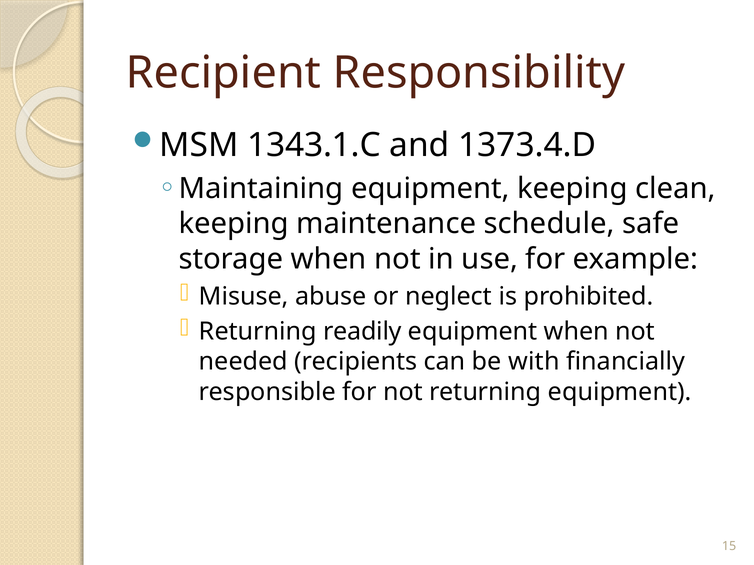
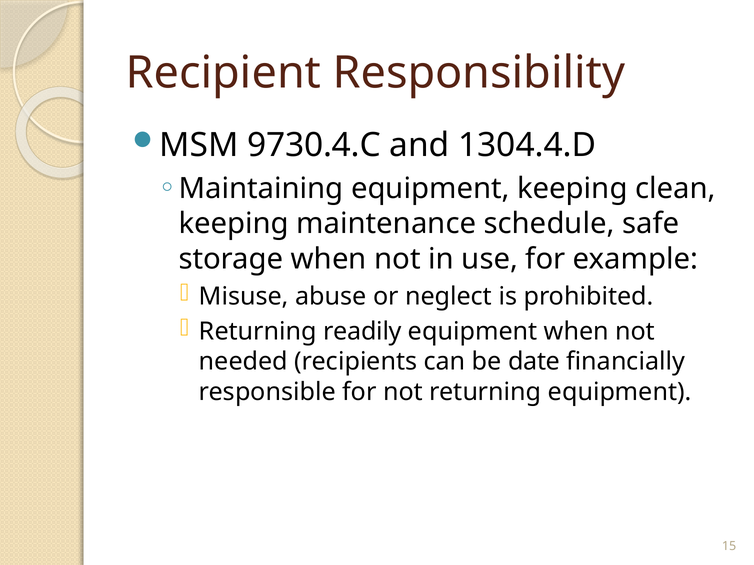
1343.1.C: 1343.1.C -> 9730.4.C (314, 146)
1373.4.D: 1373.4.D -> 1304.4.D (527, 146)
with: with -> date (534, 362)
